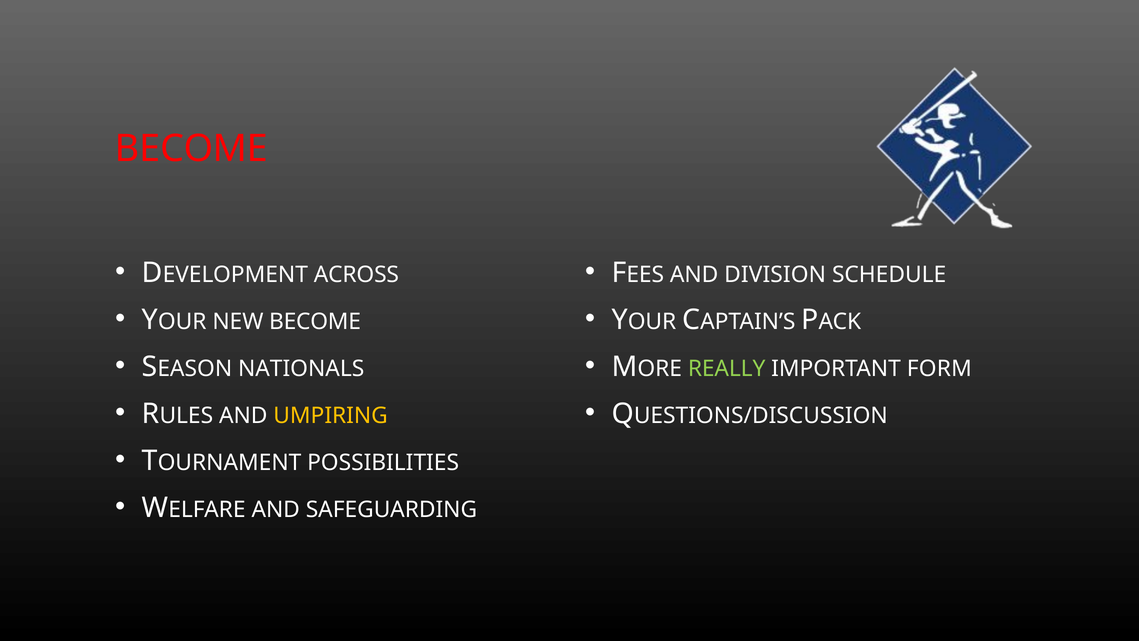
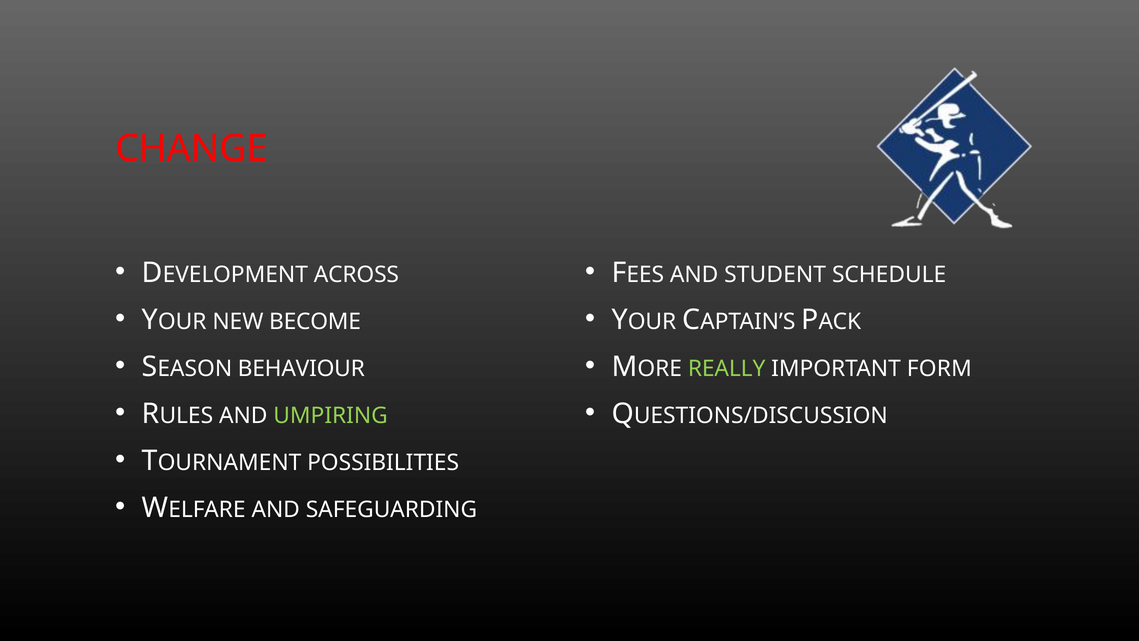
BECOME: BECOME -> CHANGE (191, 149)
DIVISION: DIVISION -> STUDENT (775, 274)
NATIONALS: NATIONALS -> BEHAVIOUR (301, 368)
UMPIRING colour: yellow -> light green (331, 415)
